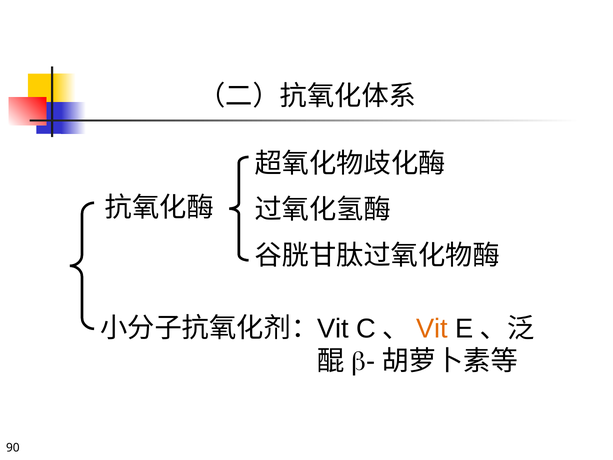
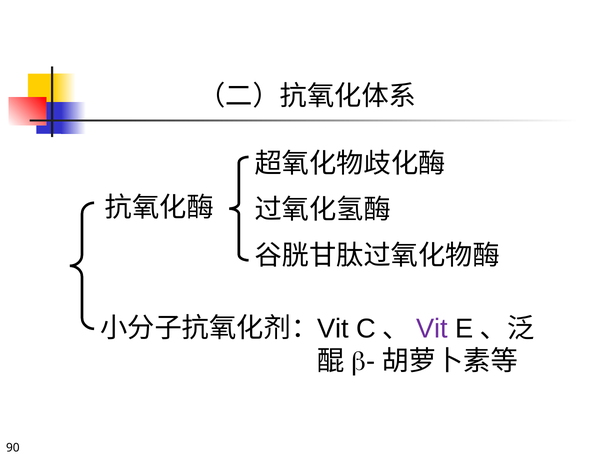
Vit colour: orange -> purple (432, 329)
